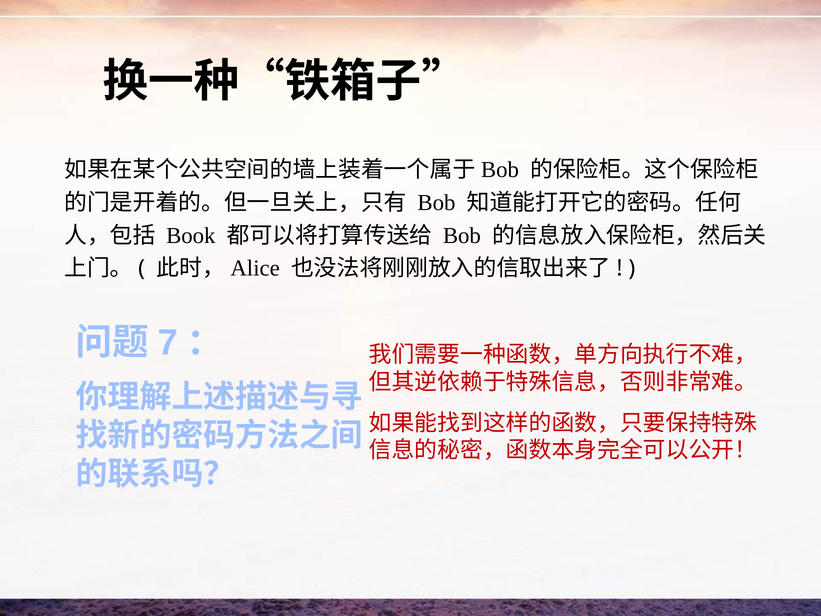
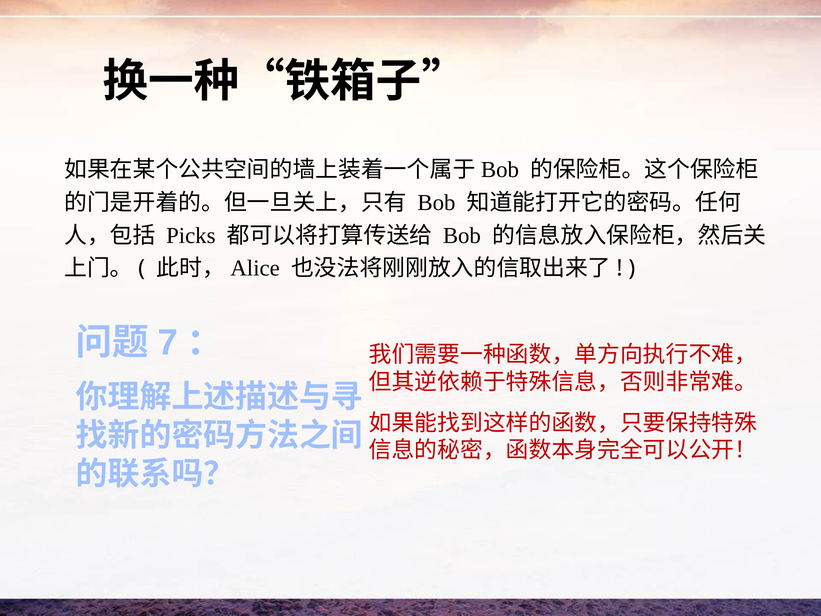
Book: Book -> Picks (191, 235)
